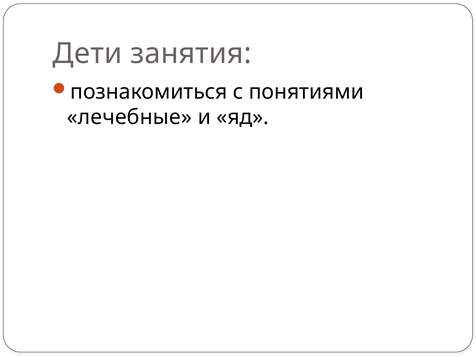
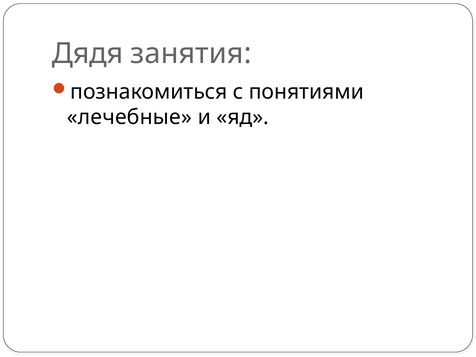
Дети: Дети -> Дядя (88, 54)
